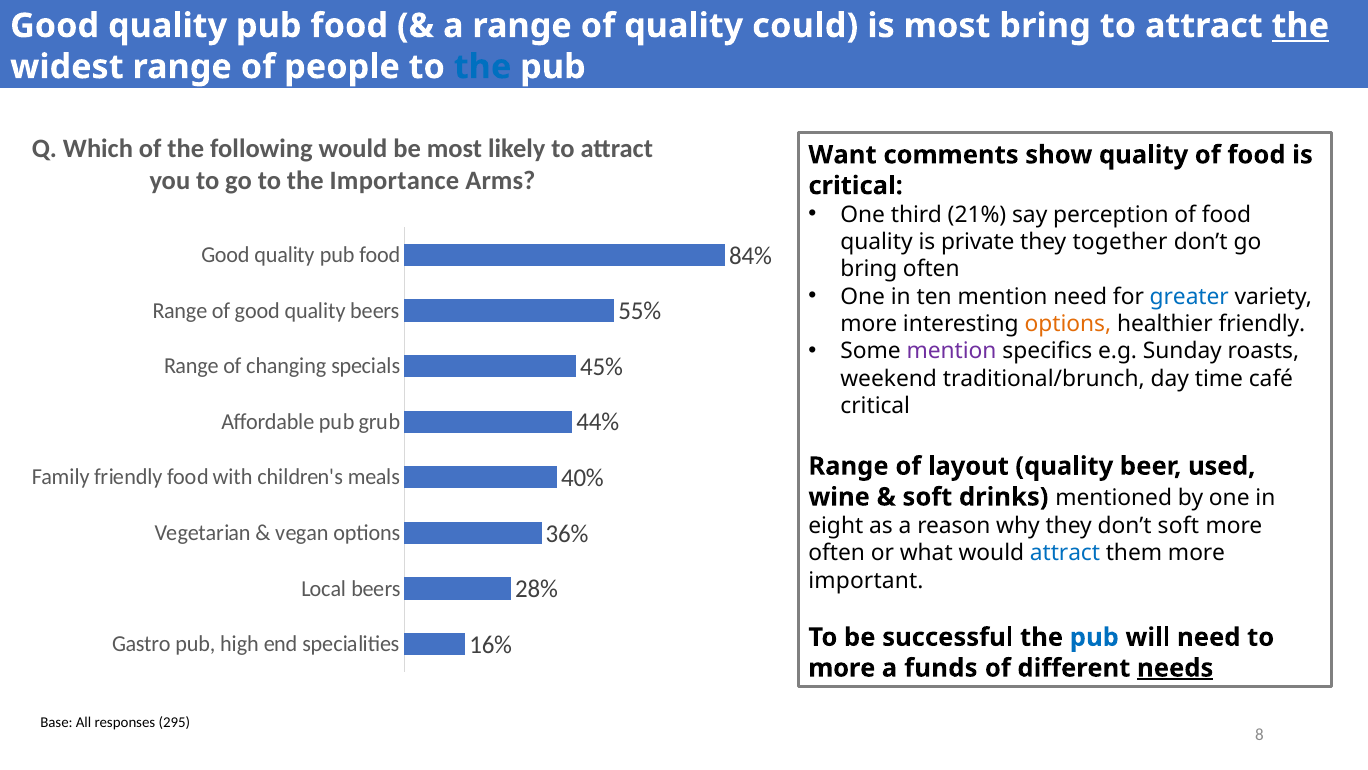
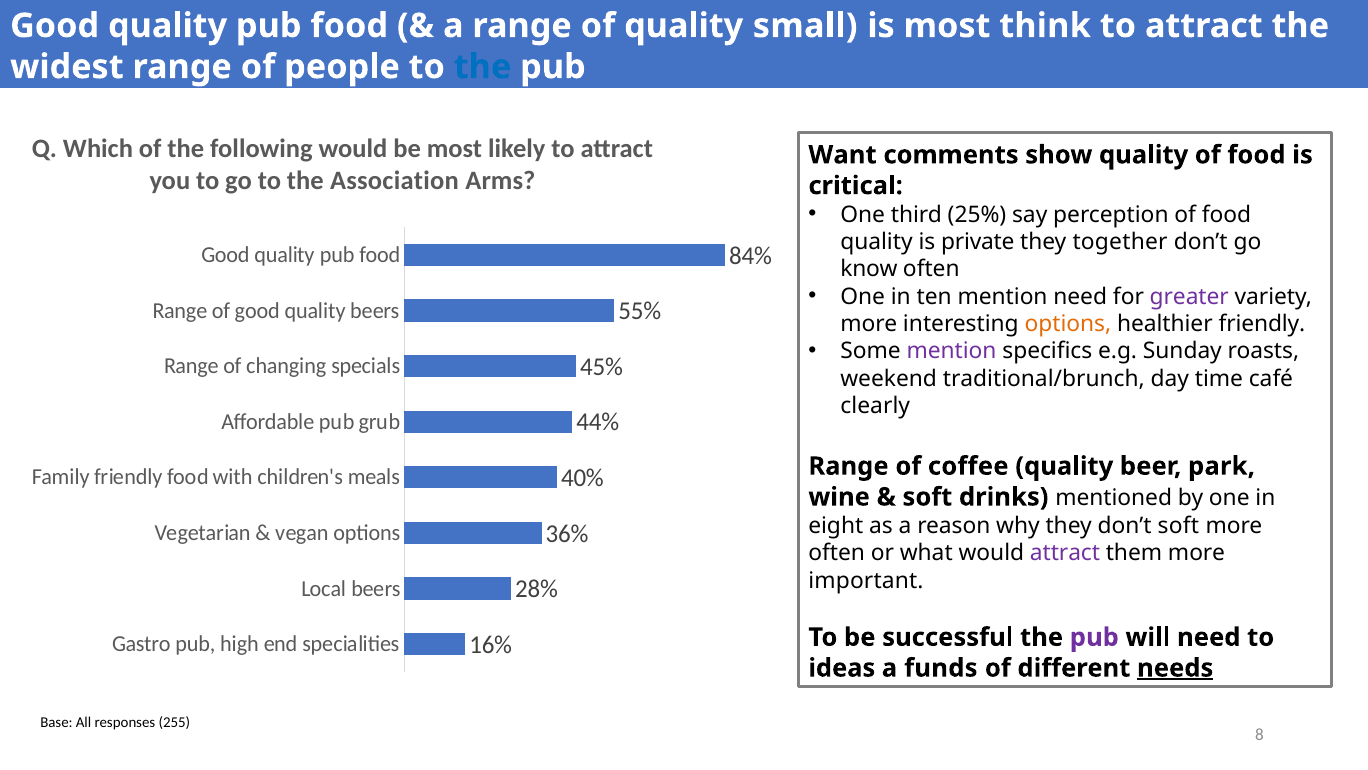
could: could -> small (805, 26)
most bring: bring -> think (1045, 26)
the underline: present -> none (1300, 26)
Importance: Importance -> Association (394, 180)
21%: 21% -> 25% (977, 214)
bring: bring -> know (869, 269)
greater colour: blue -> purple (1189, 297)
critical: critical -> clearly (875, 406)
layout: layout -> coffee (968, 466)
used: used -> park (1221, 466)
attract colour: blue -> purple (1065, 553)
pub colour: blue -> purple (1094, 637)
more: more -> ideas (842, 668)
295: 295 -> 255 (174, 722)
